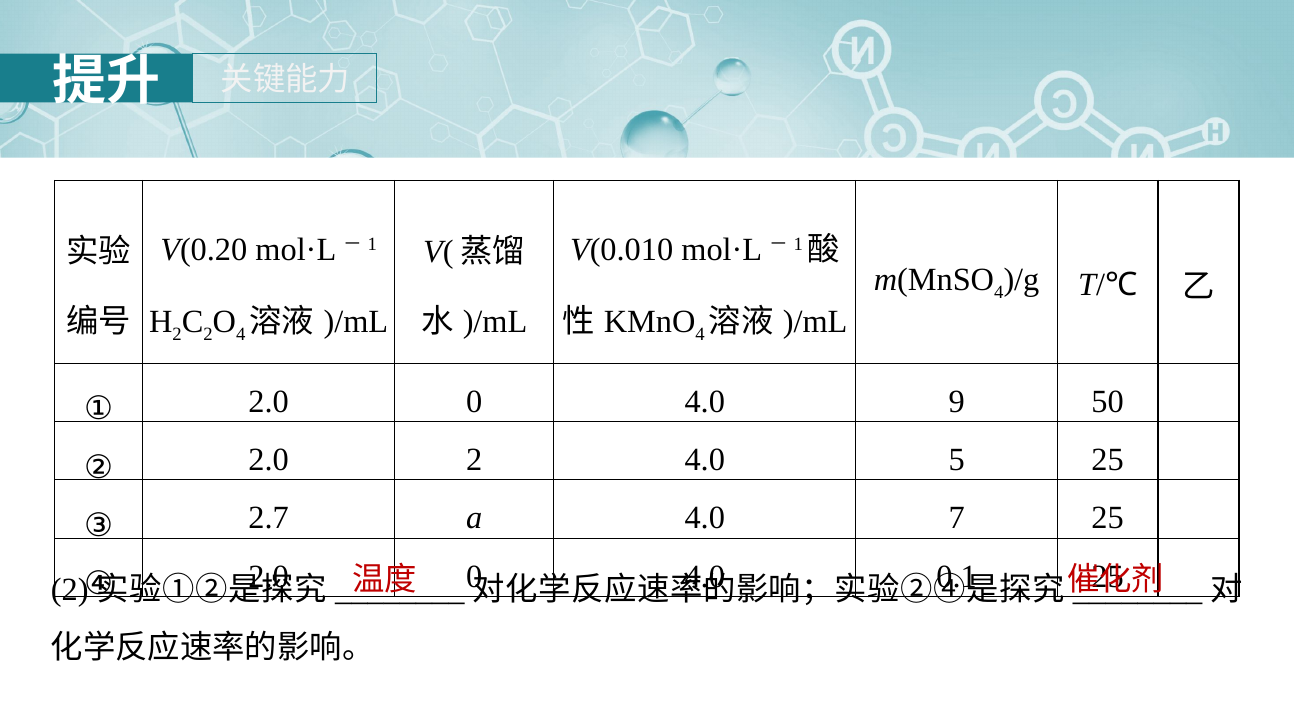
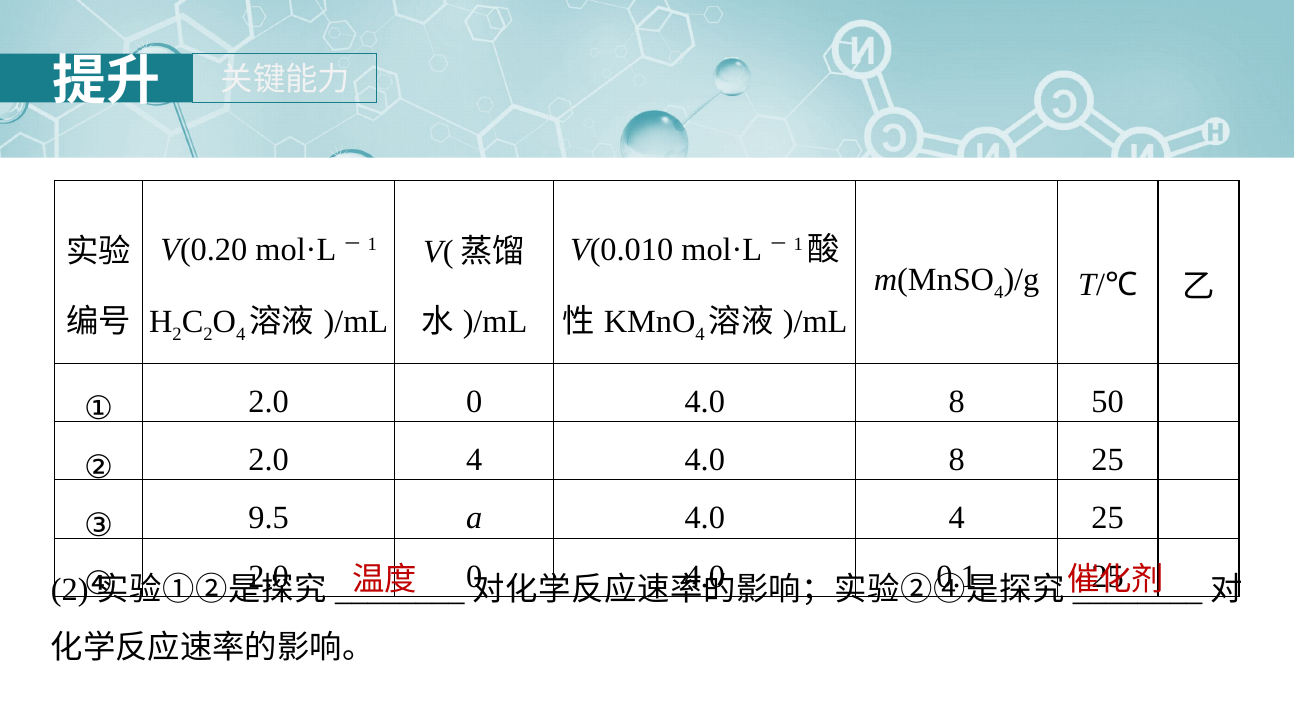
0 4.0 9: 9 -> 8 (957, 402)
2.0 2: 2 -> 4 (474, 460)
5: 5 -> 8 (957, 460)
2.7: 2.7 -> 9.5 (269, 518)
4.0 7: 7 -> 4 (957, 518)
